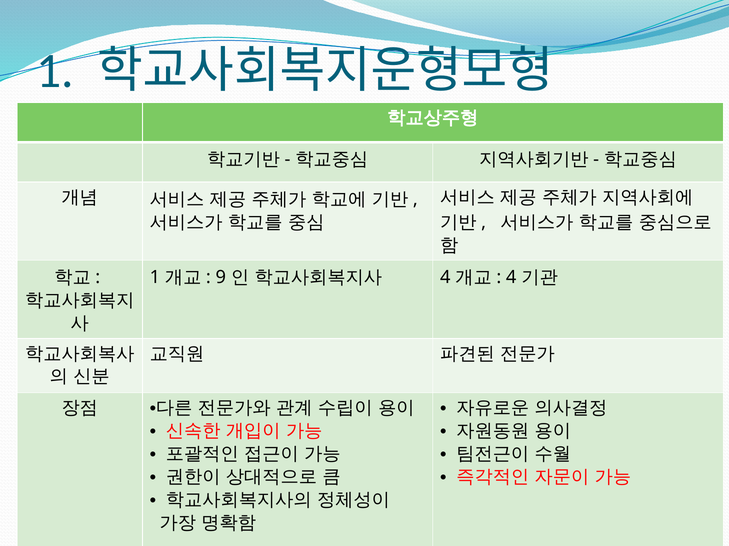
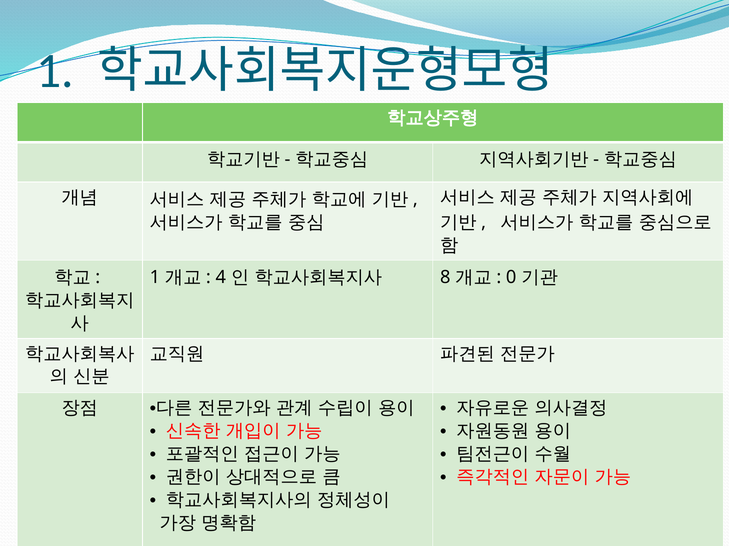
9: 9 -> 4 (221, 278)
4: 4 -> 8 (445, 278)
4: 4 -> 0 (511, 278)
